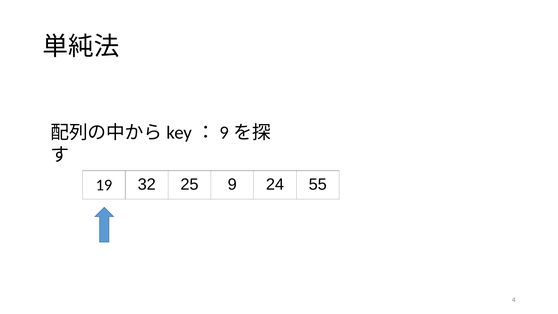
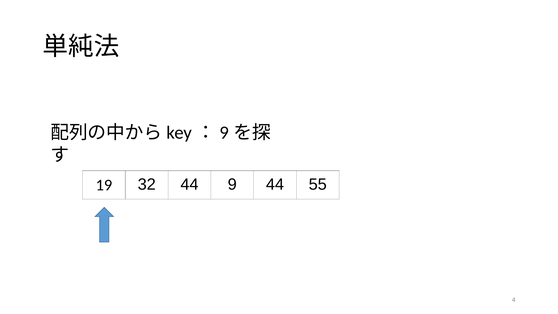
32 25: 25 -> 44 (189, 184)
9 24: 24 -> 44 (275, 184)
